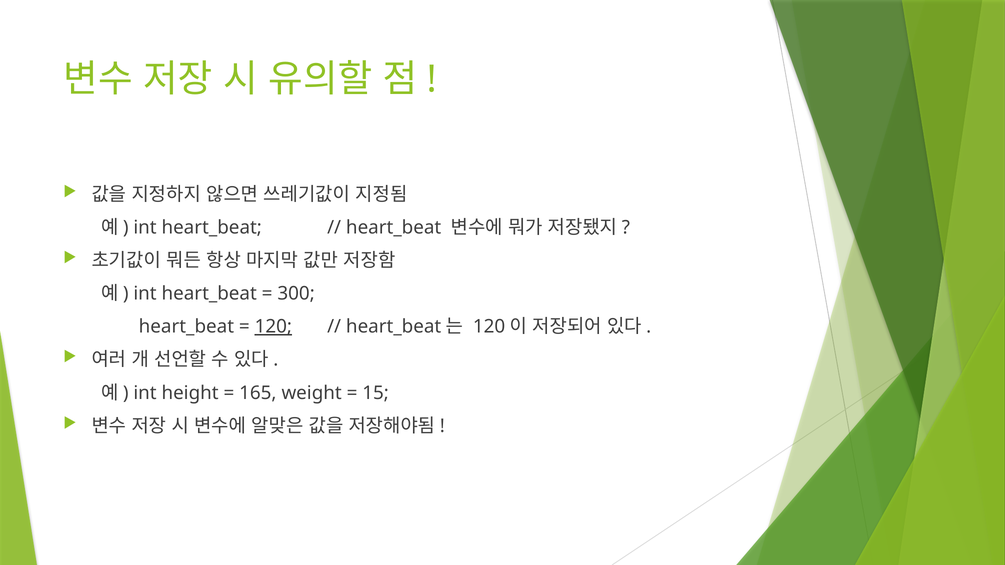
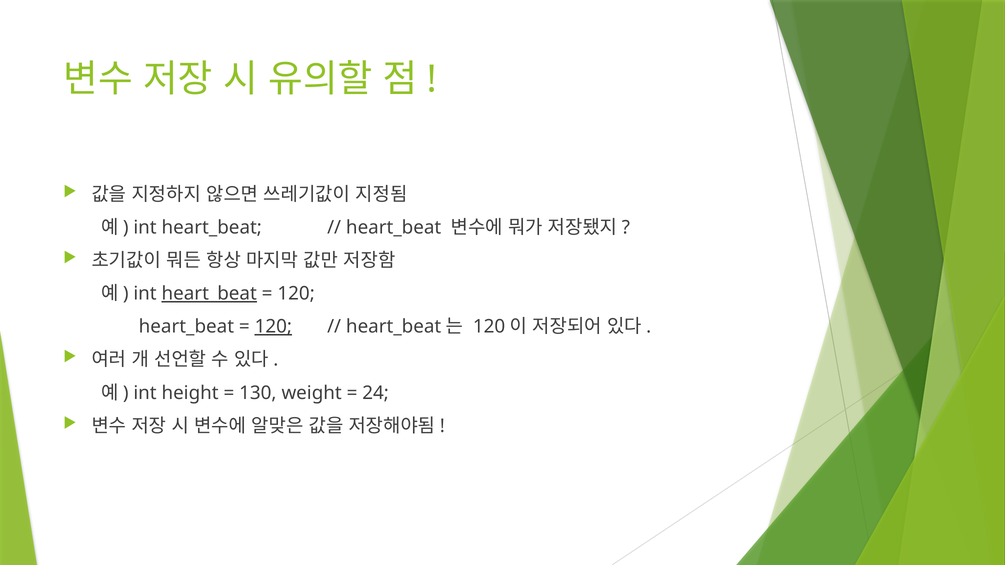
heart_beat underline: none -> present (209, 294)
300: 300 -> 120 (296, 294)
165: 165 -> 130 (258, 393)
15: 15 -> 24 (376, 393)
